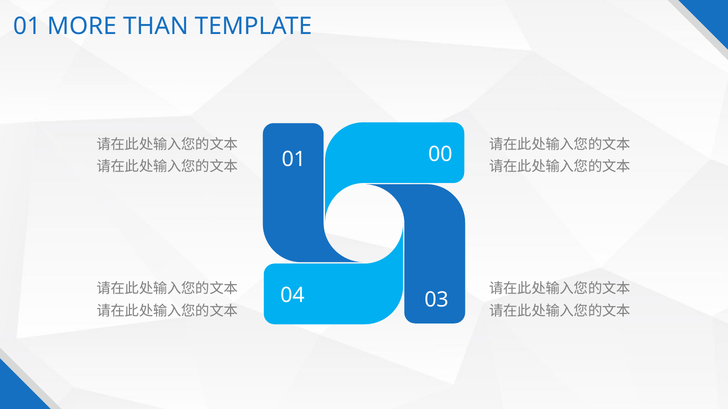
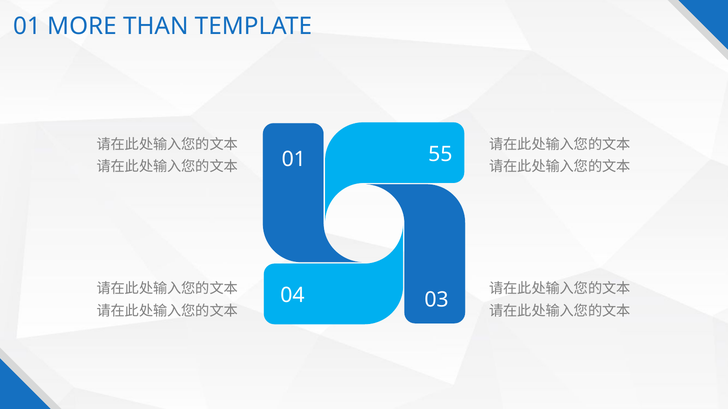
00: 00 -> 55 (440, 155)
